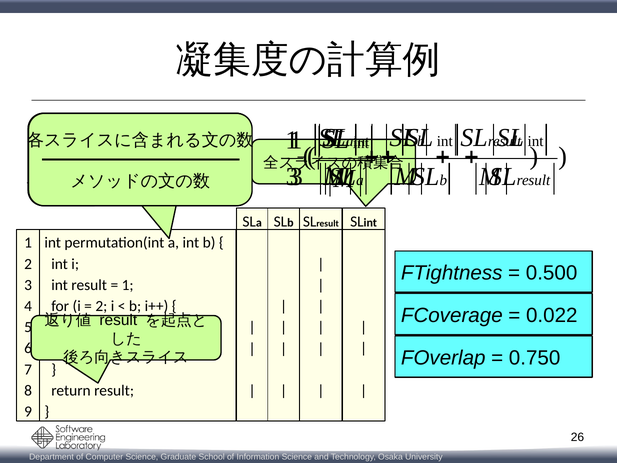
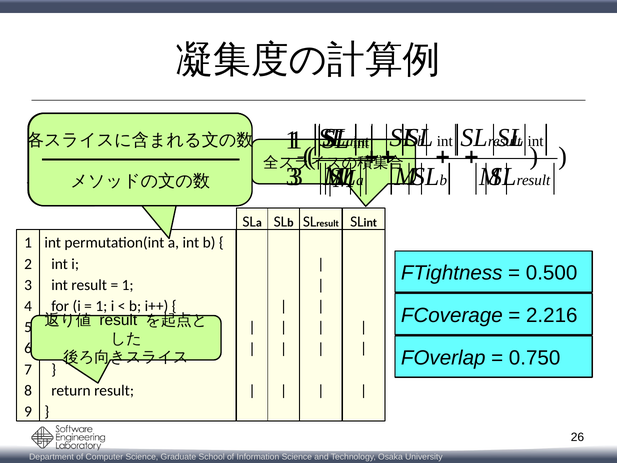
2: 2 -> 1 (101, 306)
0.022: 0.022 -> 2.216 (552, 315)
